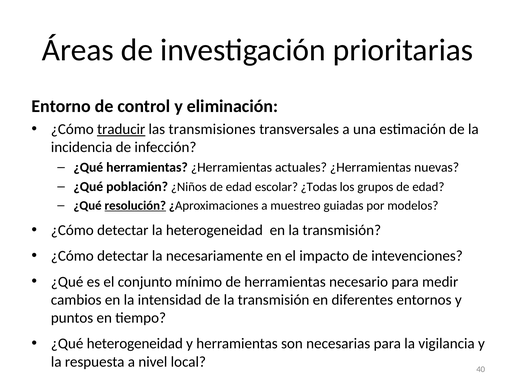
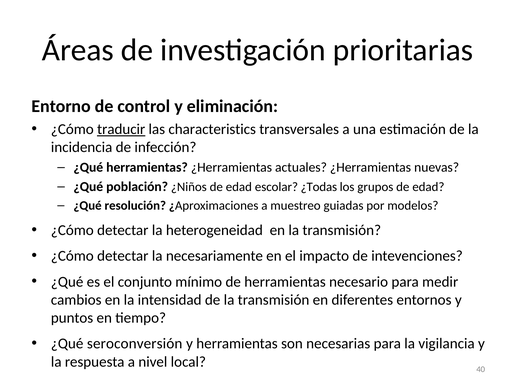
transmisiones: transmisiones -> characteristics (212, 129)
resolución underline: present -> none (135, 205)
¿Qué heterogeneidad: heterogeneidad -> seroconversión (135, 344)
